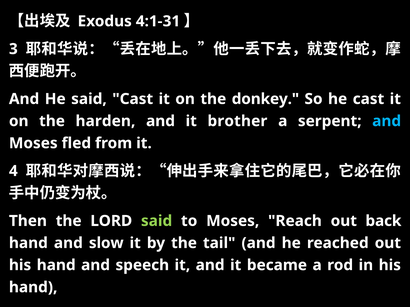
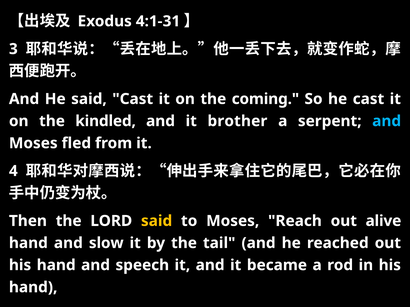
donkey: donkey -> coming (265, 99)
harden: harden -> kindled (106, 121)
said colour: light green -> yellow (157, 221)
back: back -> alive (383, 221)
